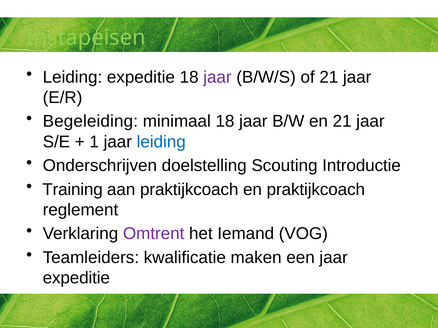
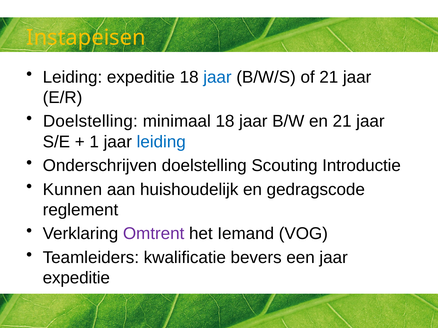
Instapeisen colour: light green -> yellow (86, 38)
jaar colour: purple -> blue (217, 77)
Begeleiding: Begeleiding -> Doelstelling (90, 122)
Training: Training -> Kunnen (72, 190)
aan praktijkcoach: praktijkcoach -> huishoudelijk (189, 190)
en praktijkcoach: praktijkcoach -> gedragscode (316, 190)
maken: maken -> bevers (256, 258)
